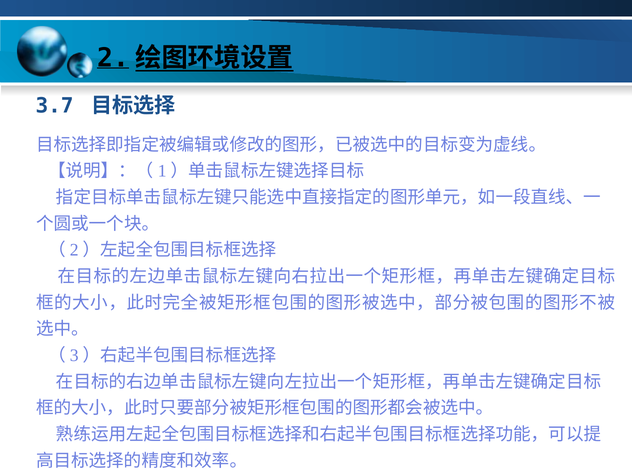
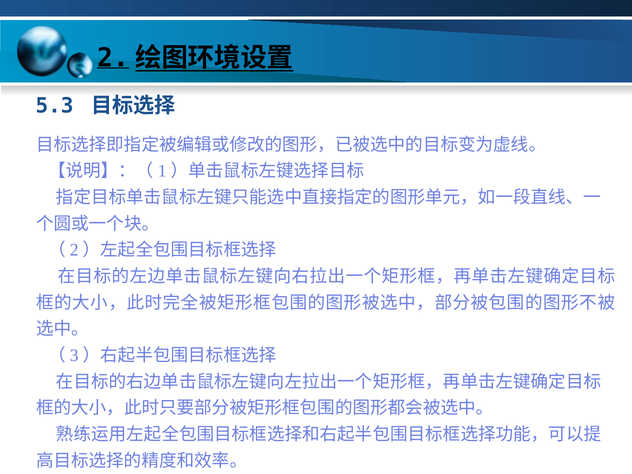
3.7: 3.7 -> 5.3 (55, 106)
